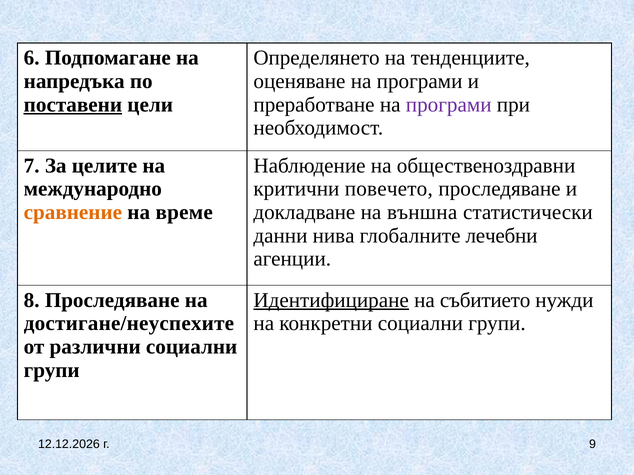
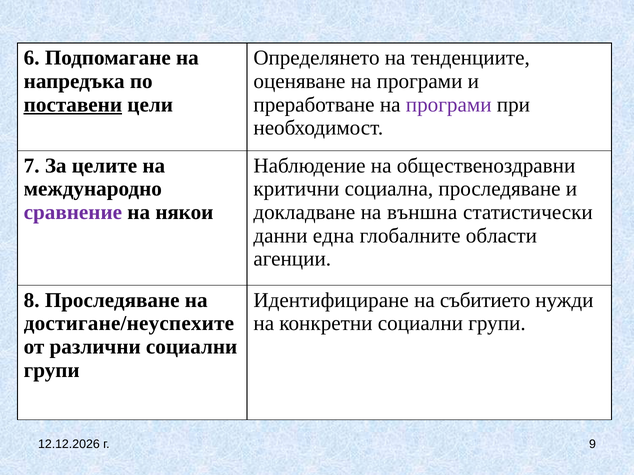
повечето: повечето -> социална (389, 189)
сравнение colour: orange -> purple (73, 213)
време: време -> някои (184, 213)
нива: нива -> една (333, 236)
лечебни: лечебни -> области (501, 236)
Идентифициране underline: present -> none (331, 300)
